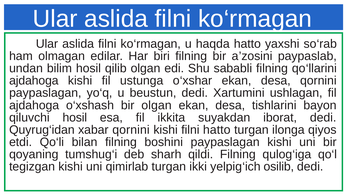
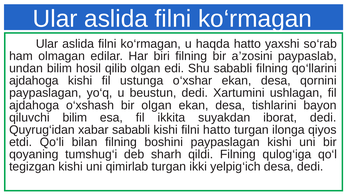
qiluvchi hosil: hosil -> bilim (75, 117)
xabar qornini: qornini -> sababli (131, 130)
yelpig‘ich osilib: osilib -> desa (279, 166)
